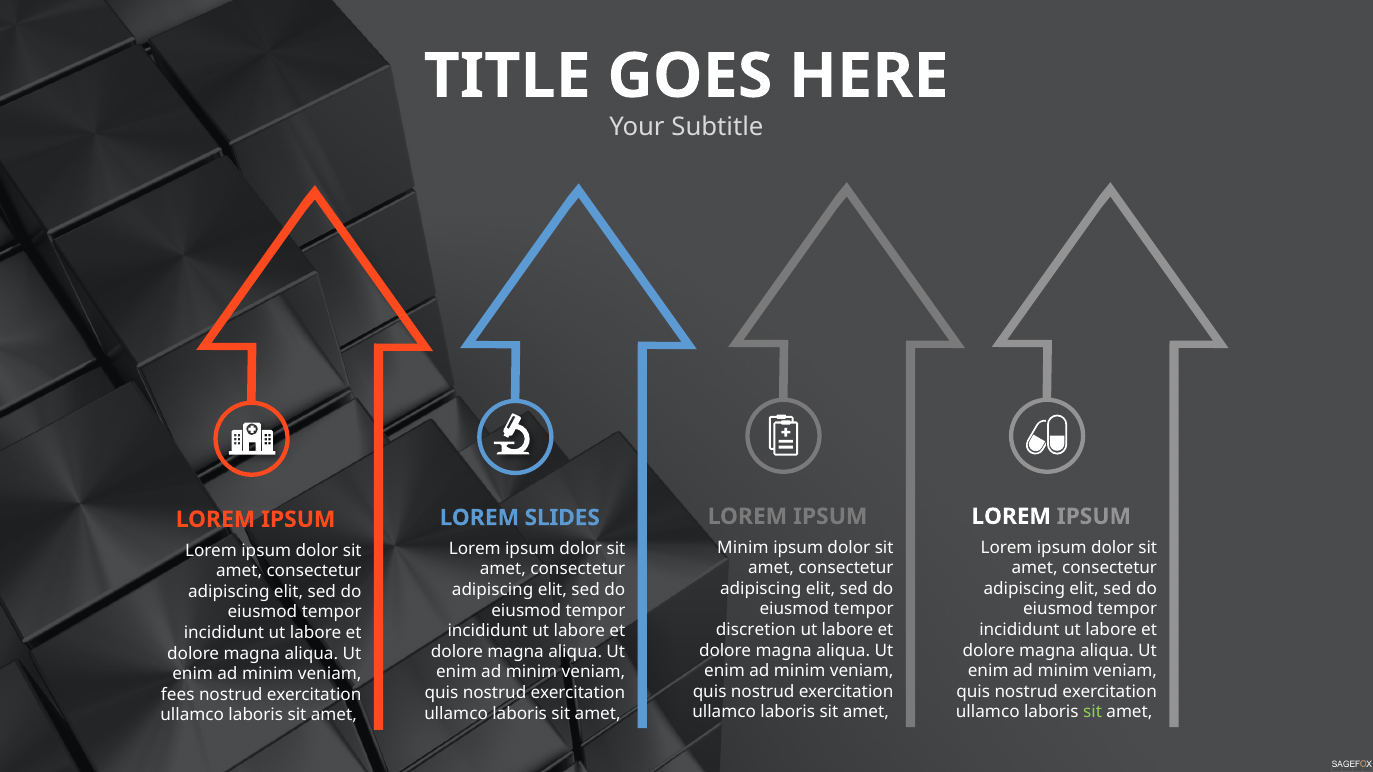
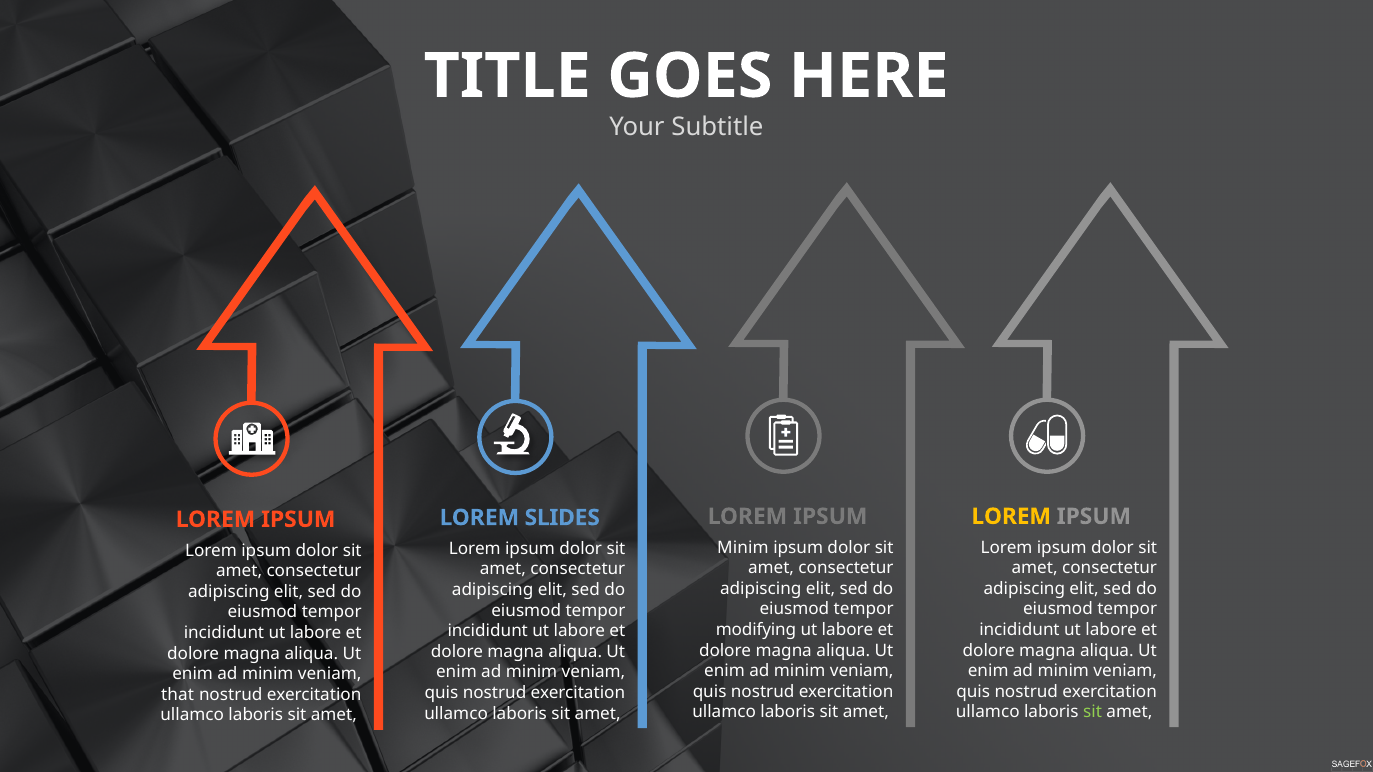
LOREM colour: white -> yellow (1011, 517)
discretion: discretion -> modifying (756, 630)
fees: fees -> that (178, 695)
